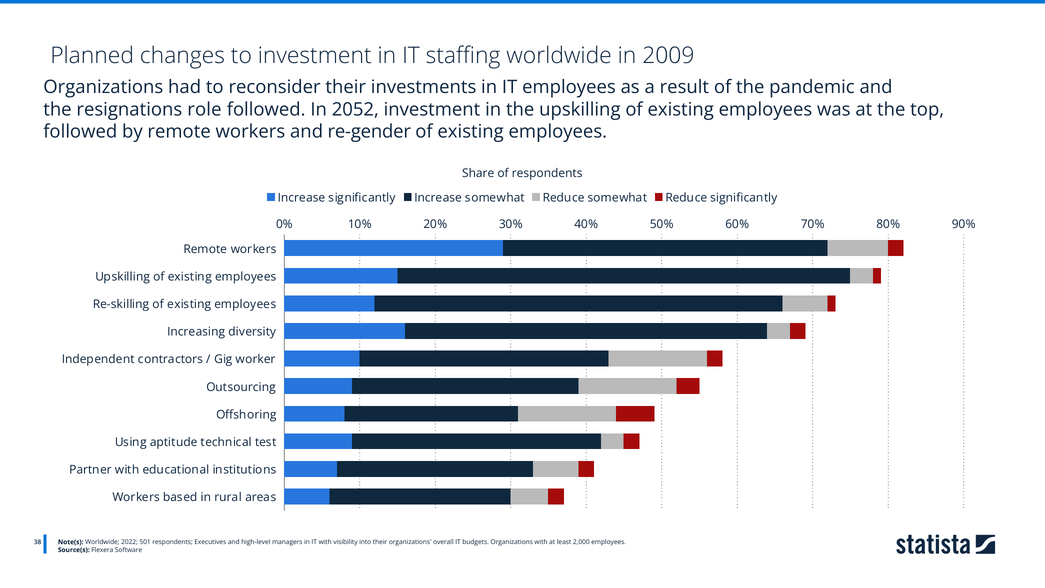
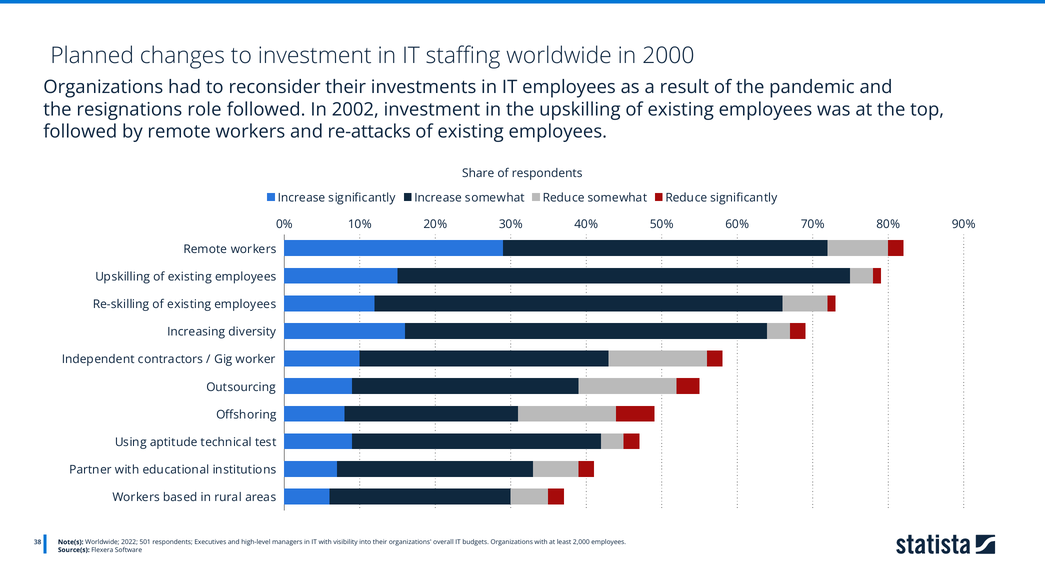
2009: 2009 -> 2000 (668, 56)
2052: 2052 -> 2002 (355, 110)
re-gender: re-gender -> re-attacks (369, 132)
